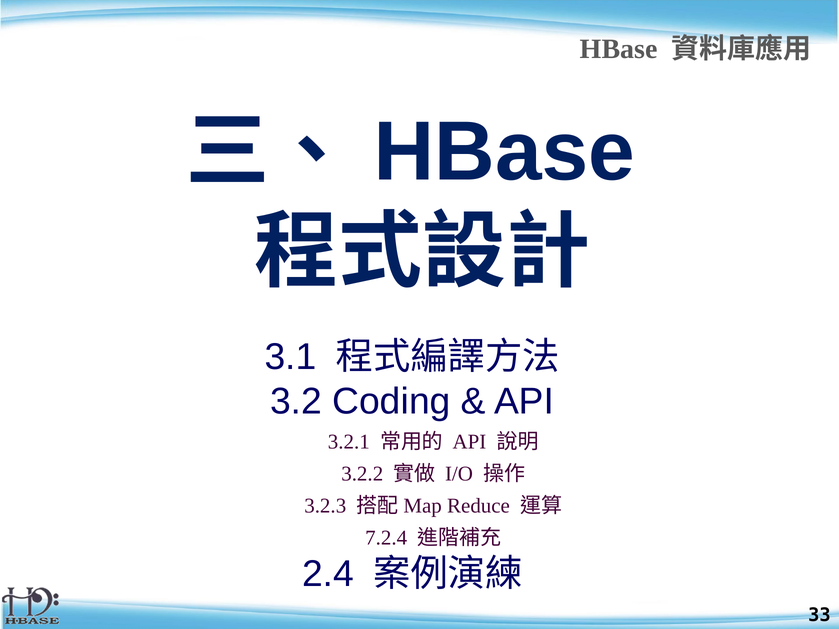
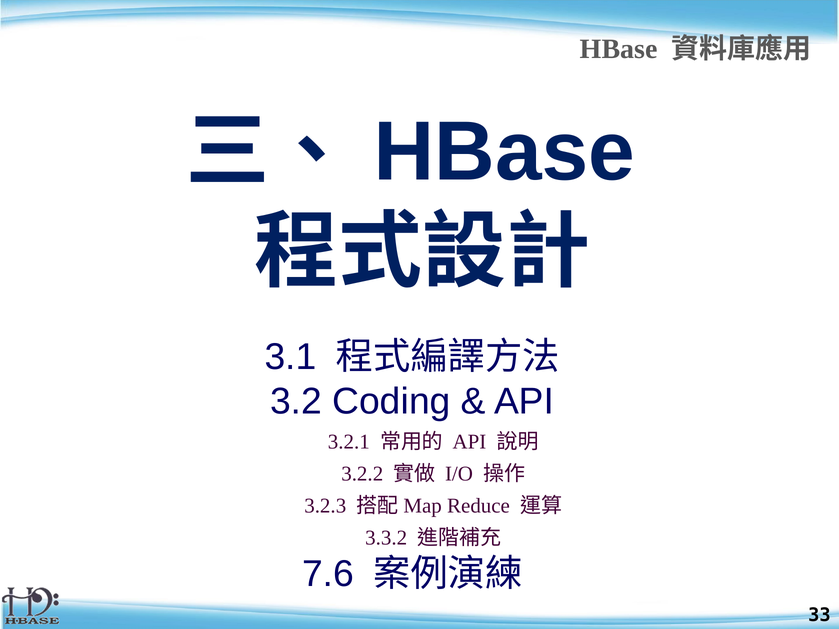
7.2.4: 7.2.4 -> 3.3.2 (386, 538)
2.4: 2.4 -> 7.6 (328, 574)
